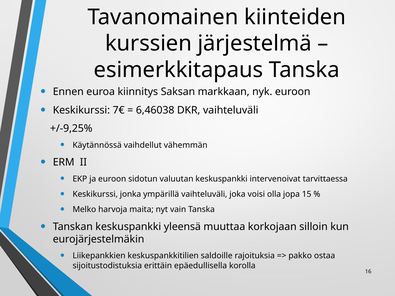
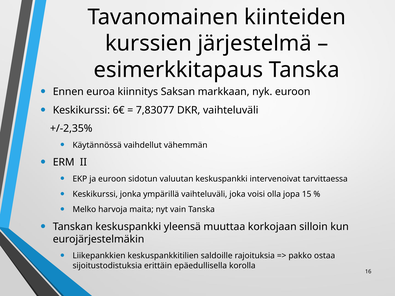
7€: 7€ -> 6€ (119, 110)
6,46038: 6,46038 -> 7,83077 (155, 110)
+/-9,25%: +/-9,25% -> +/-2,35% (71, 129)
